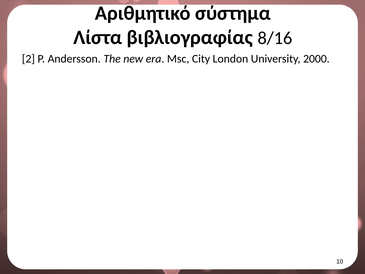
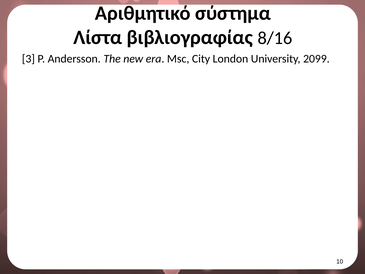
2: 2 -> 3 (28, 59)
2000: 2000 -> 2099 (316, 59)
